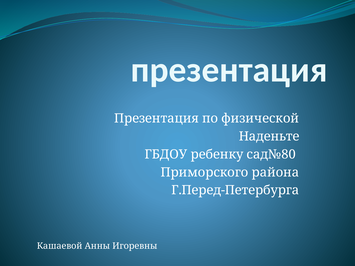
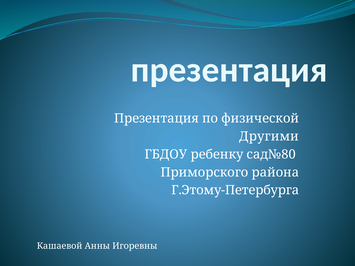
Наденьте: Наденьте -> Другими (269, 136)
Г.Перед-Петербурга: Г.Перед-Петербурга -> Г.Этому-Петербурга (235, 190)
